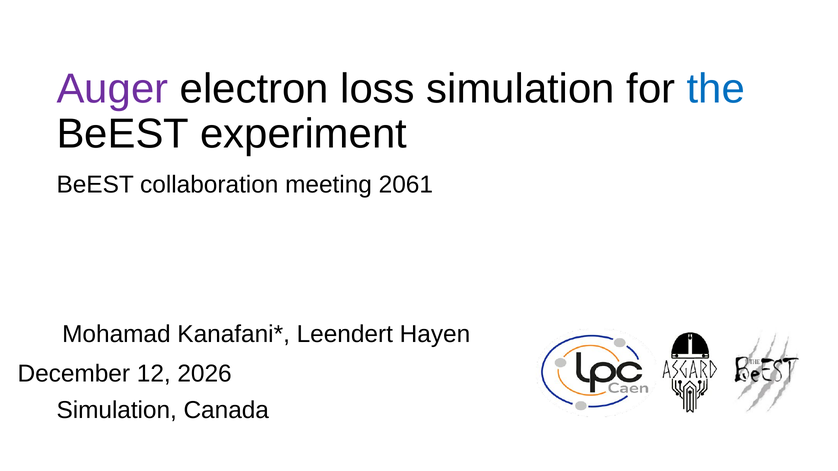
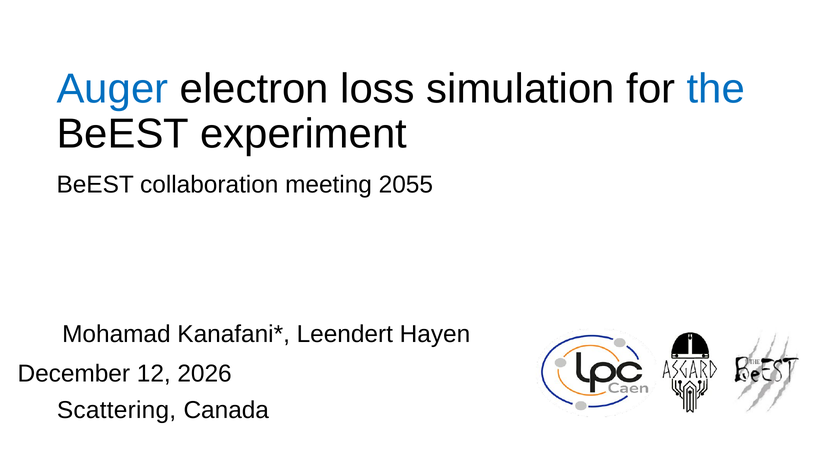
Auger colour: purple -> blue (112, 89)
2061: 2061 -> 2055 (406, 185)
Simulation: Simulation -> Scattering (117, 411)
